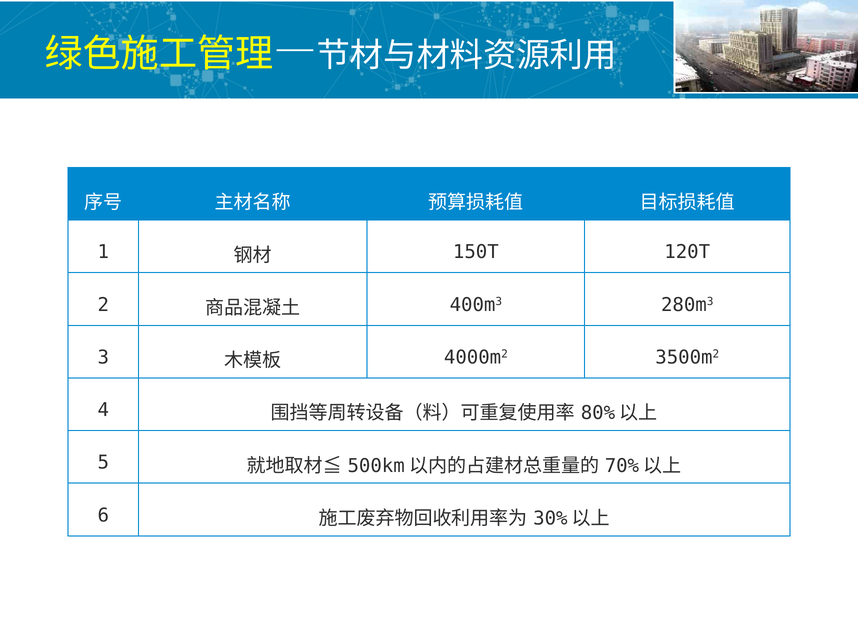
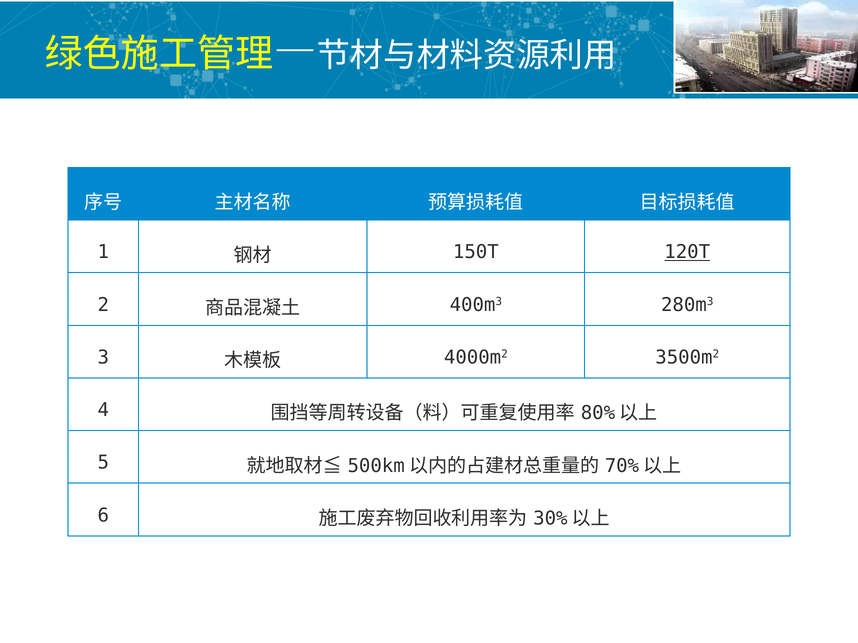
120T underline: none -> present (687, 252)
